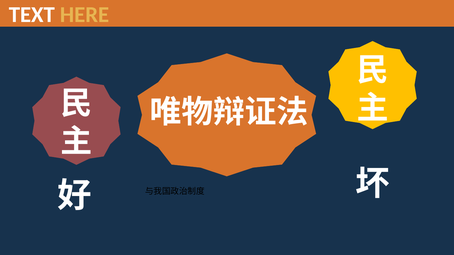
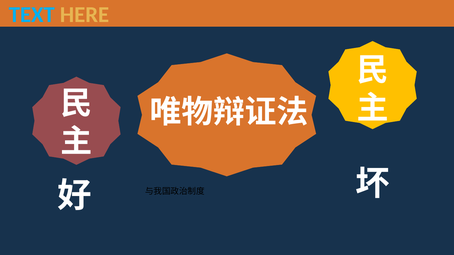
TEXT colour: white -> light blue (32, 15)
